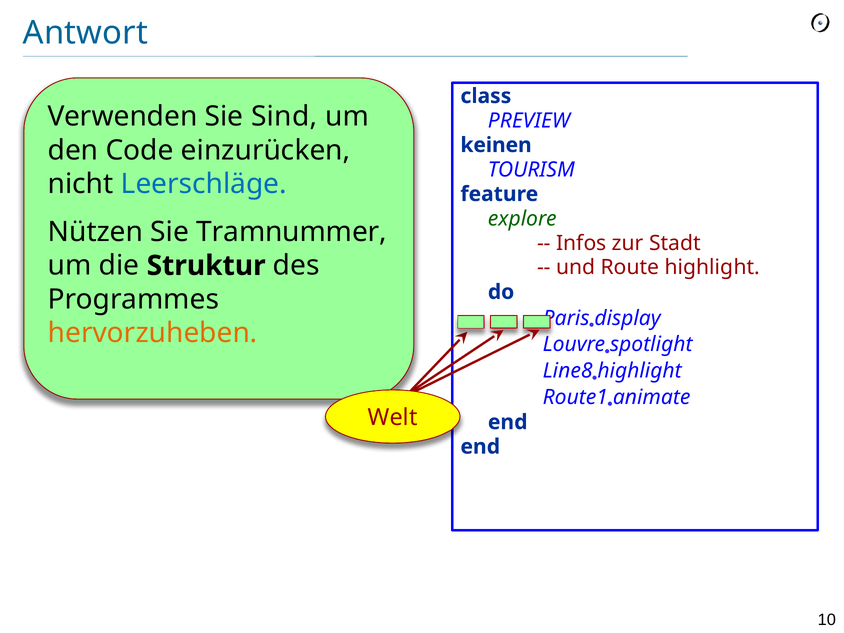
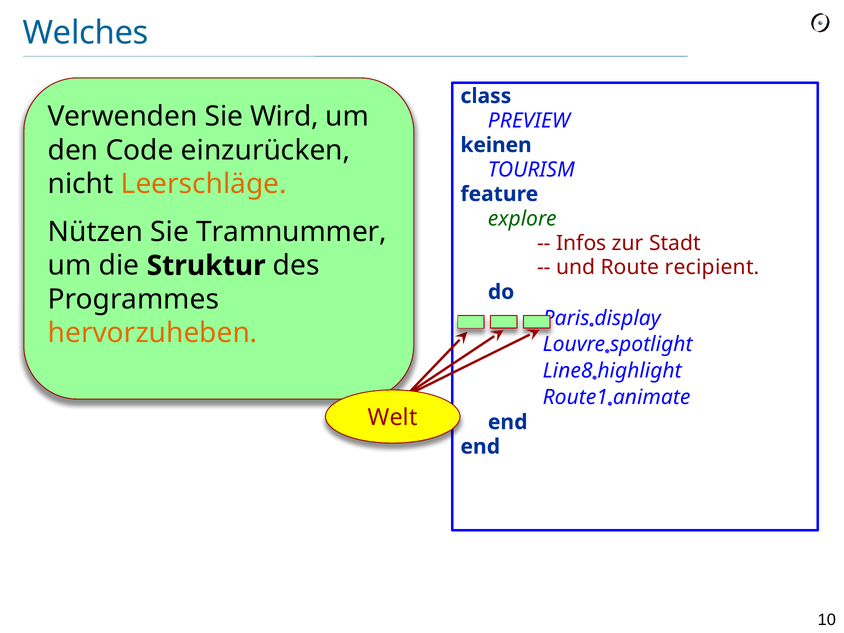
Antwort: Antwort -> Welches (86, 33)
Sind: Sind -> Wird (284, 117)
Leerschläge colour: blue -> orange (204, 184)
Route highlight: highlight -> recipient (712, 268)
